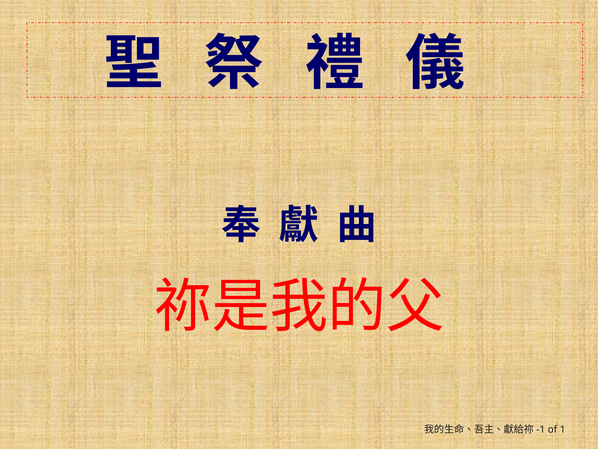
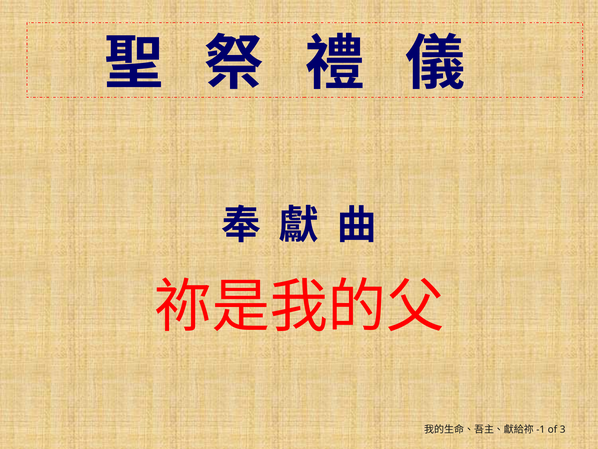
1: 1 -> 3 (563, 429)
